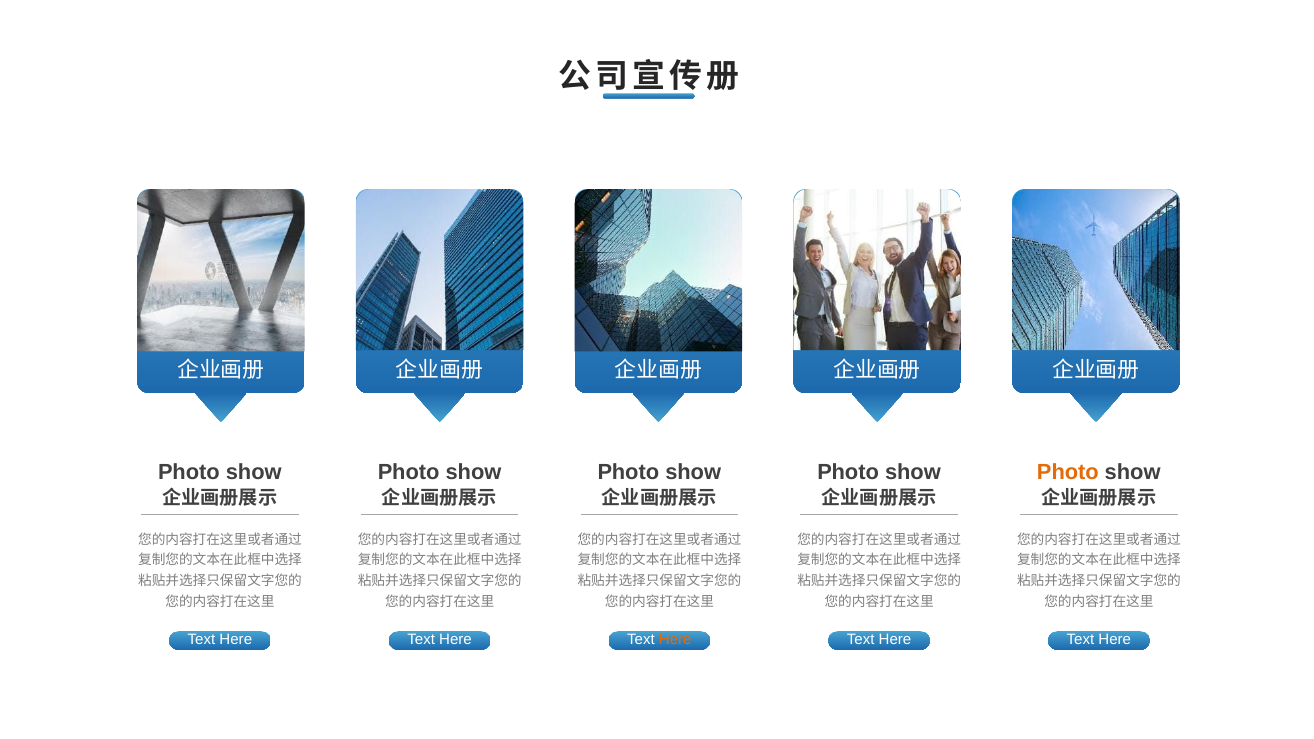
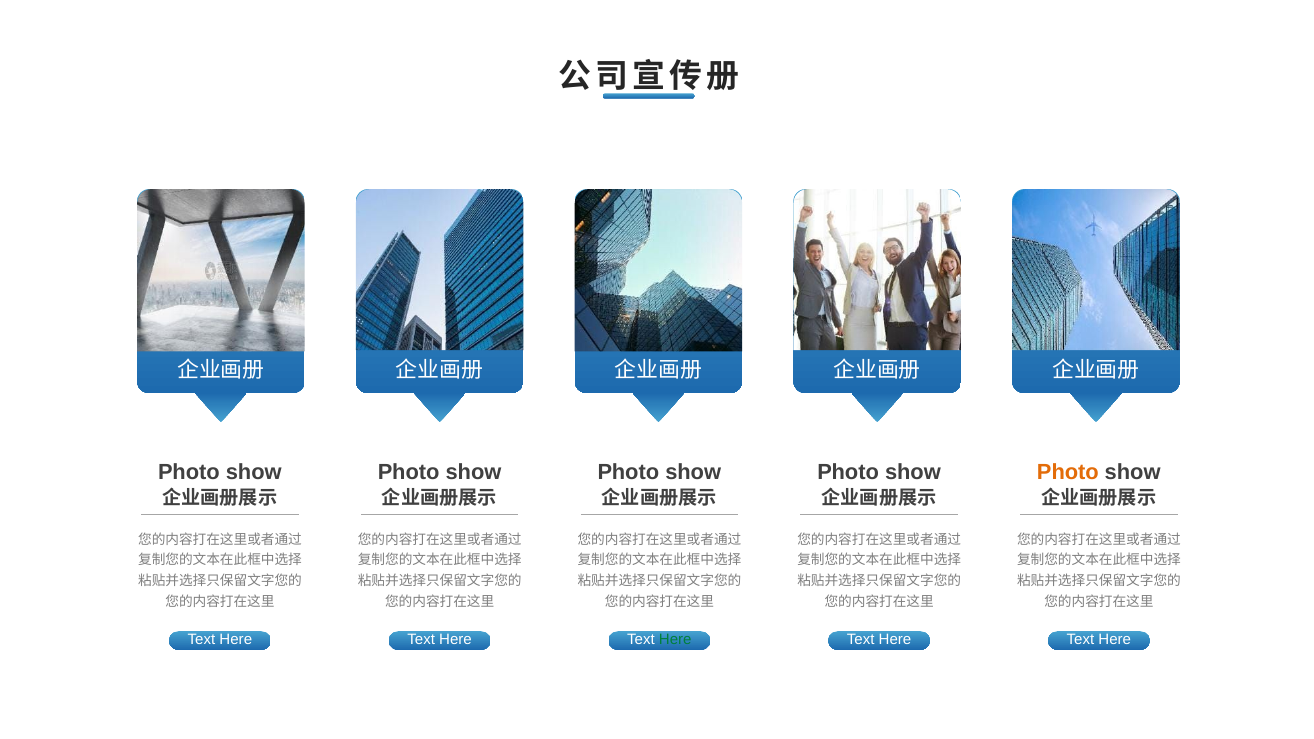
Here colour: orange -> green (675, 640)
